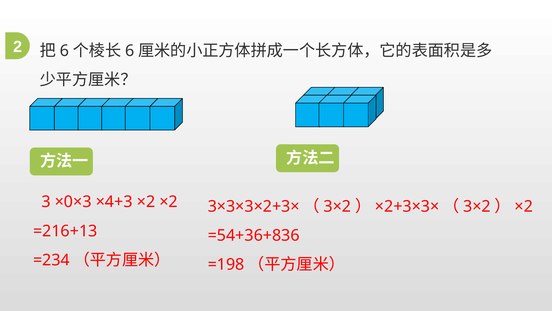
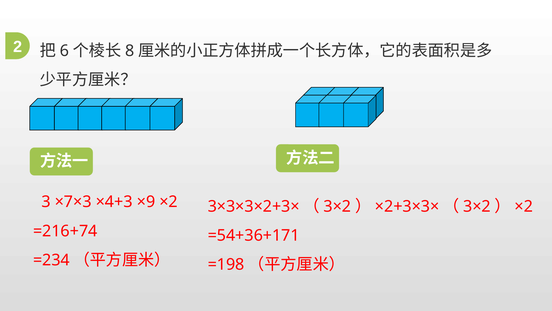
6: 6 -> 8 (130, 51)
×0×3: ×0×3 -> ×7×3 (73, 202)
×4+3 ×2: ×2 -> ×9 (146, 202)
=216+13: =216+13 -> =216+74 (65, 231)
=54+36+836: =54+36+836 -> =54+36+171 (254, 235)
